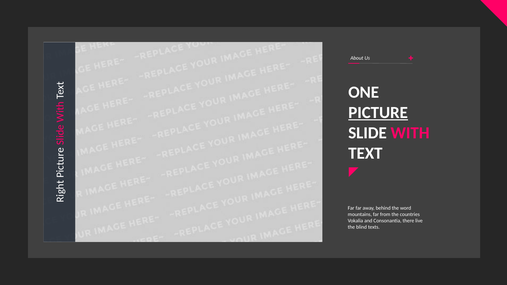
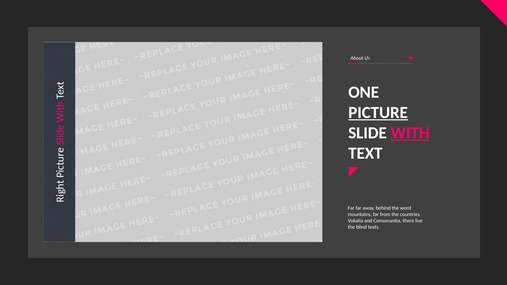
WITH underline: none -> present (410, 133)
